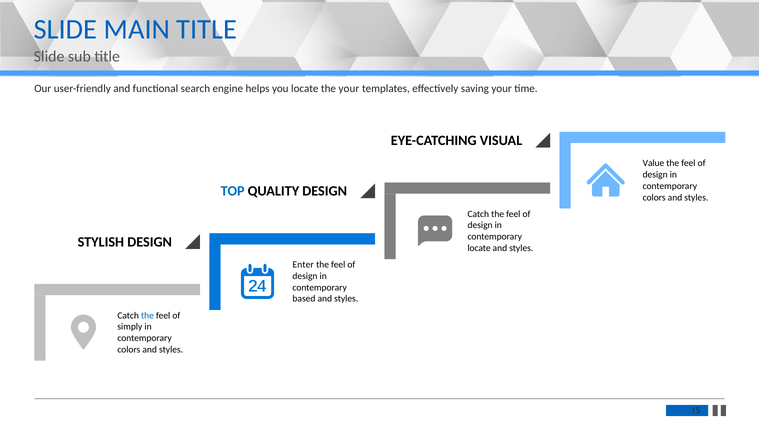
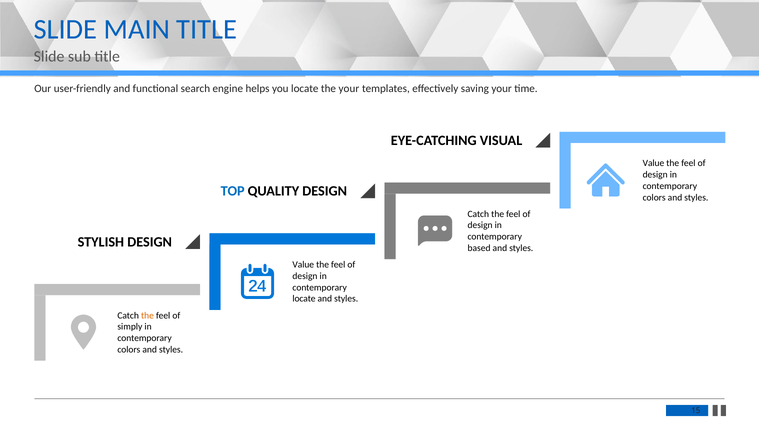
locate: locate -> based (479, 248)
Enter: Enter -> Value (303, 265)
based: based -> locate (304, 299)
the colour: blue -> orange (147, 315)
